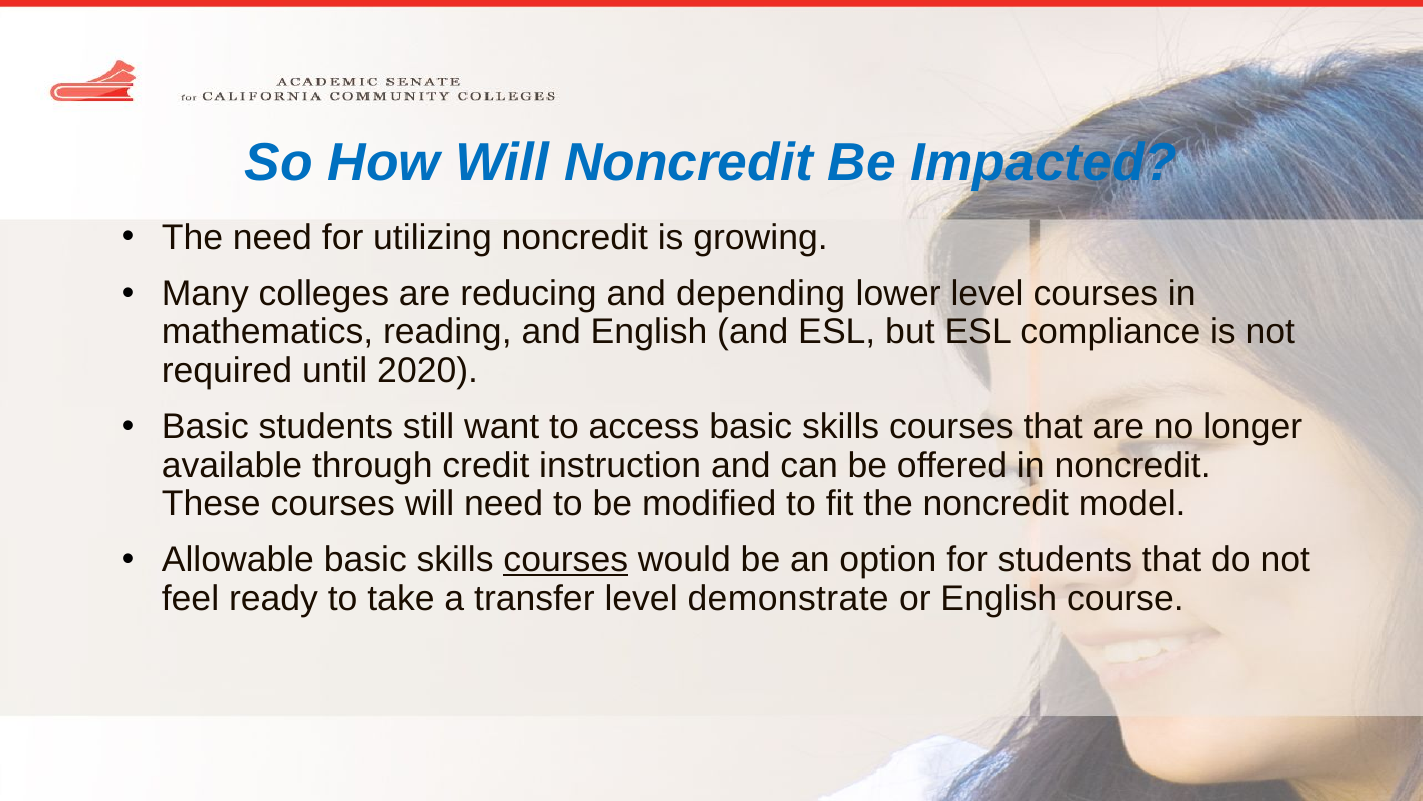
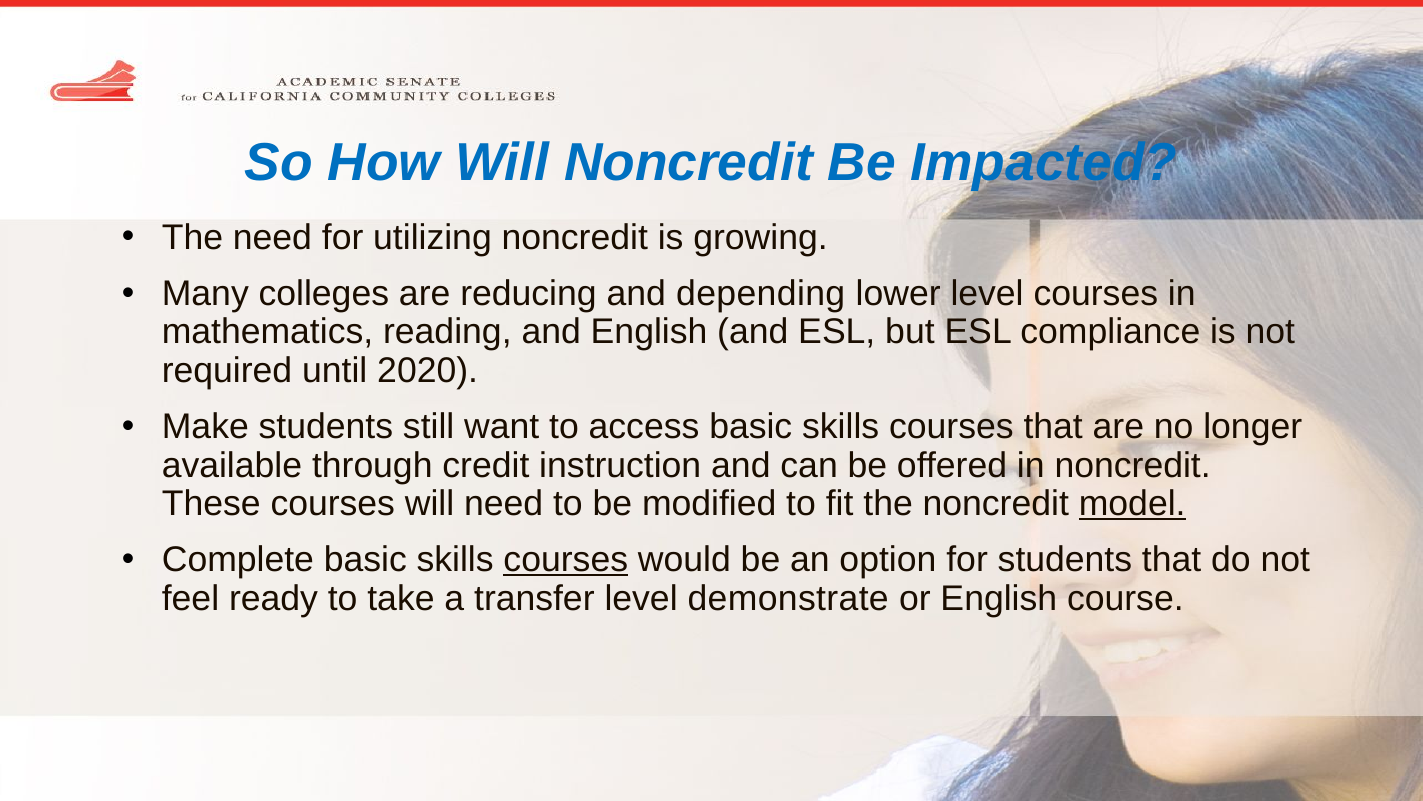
Basic: Basic -> Make (205, 427)
model underline: none -> present (1132, 503)
Allowable: Allowable -> Complete (238, 560)
